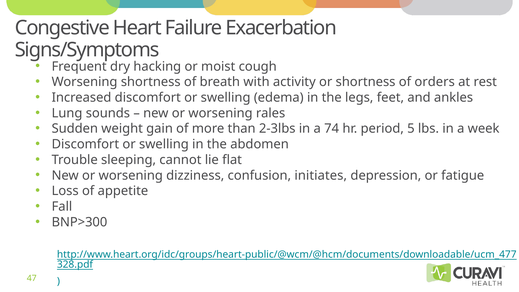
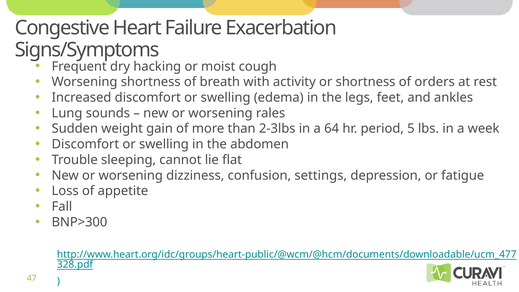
74: 74 -> 64 (332, 129)
initiates: initiates -> settings (321, 175)
